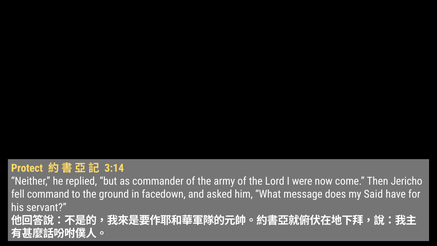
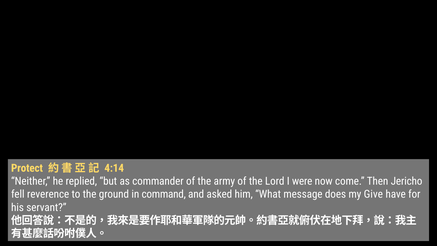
3:14: 3:14 -> 4:14 (114, 168)
command: command -> reverence (48, 194)
facedown: facedown -> command (164, 194)
Said: Said -> Give (373, 194)
